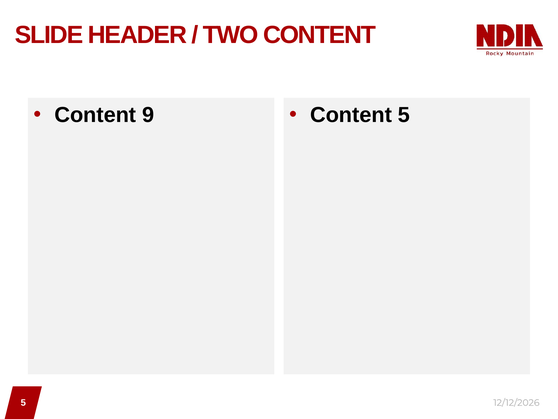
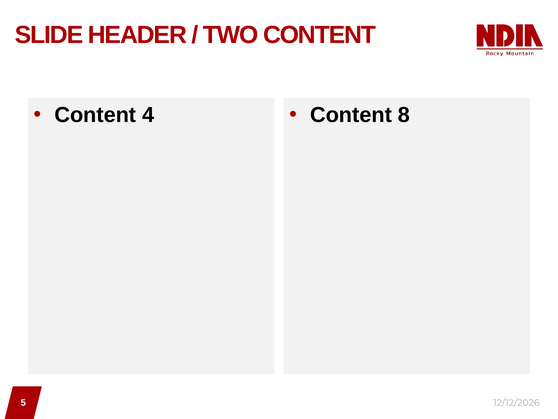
9: 9 -> 4 (148, 115)
Content 5: 5 -> 8 (404, 115)
